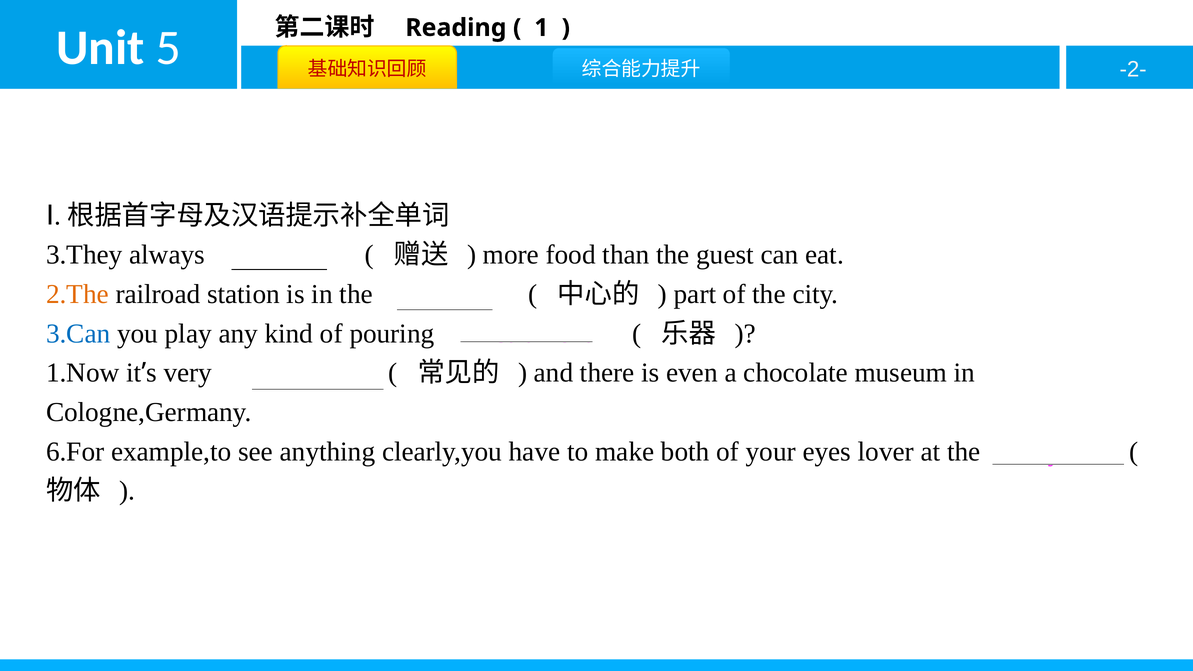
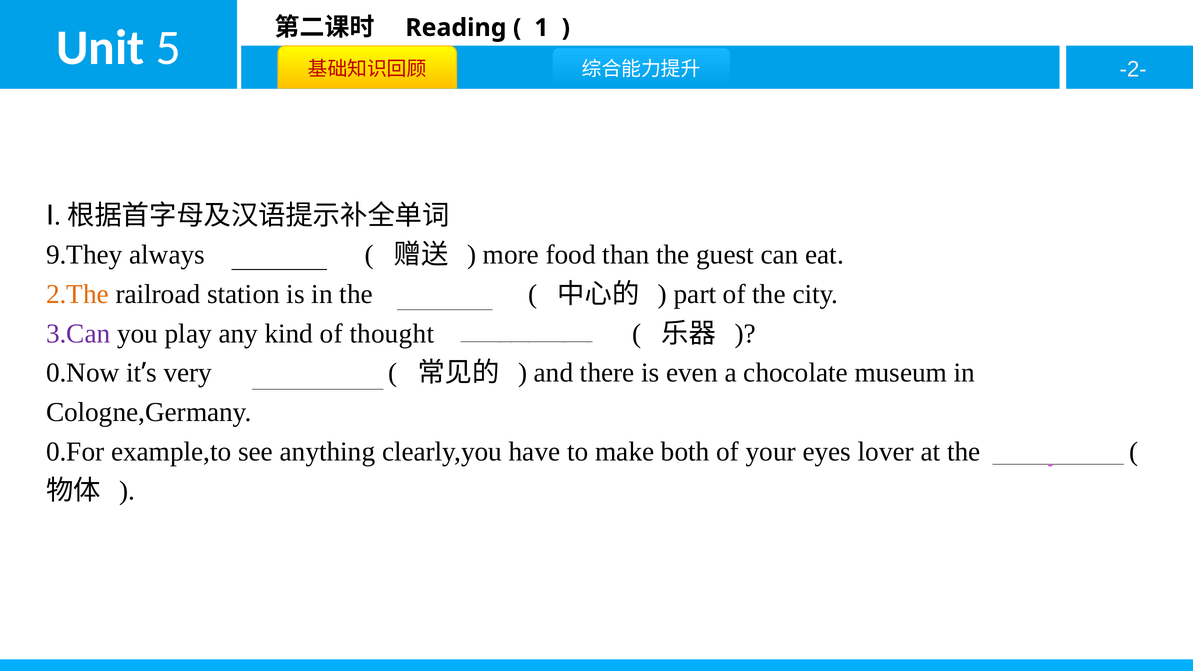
3.They: 3.They -> 9.They (84, 255)
3.Can colour: blue -> purple (78, 334)
pouring: pouring -> thought (392, 334)
1.Now: 1.Now -> 0.Now (83, 373)
6.For: 6.For -> 0.For (75, 452)
